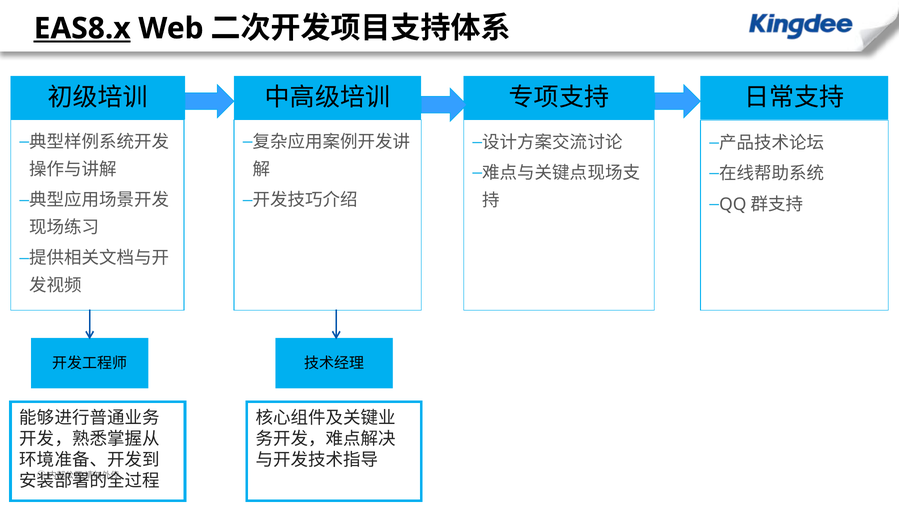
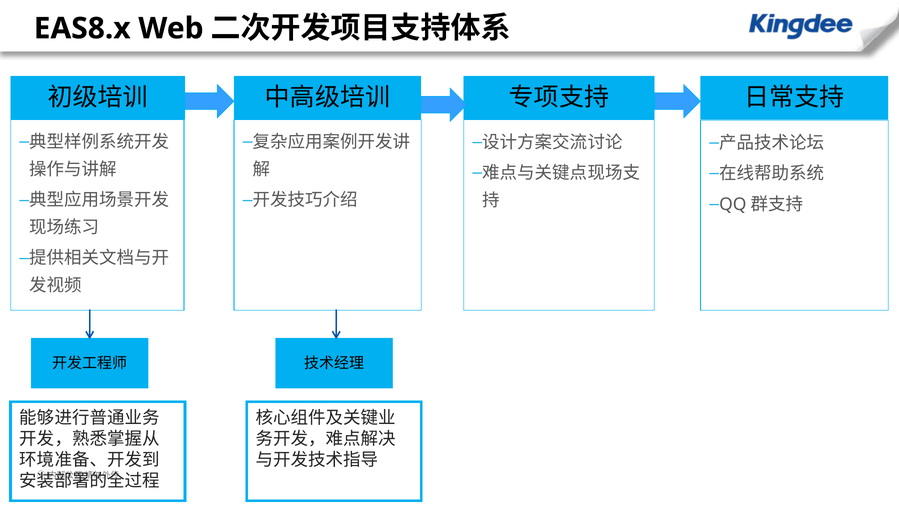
EAS8.x underline: present -> none (82, 28)
